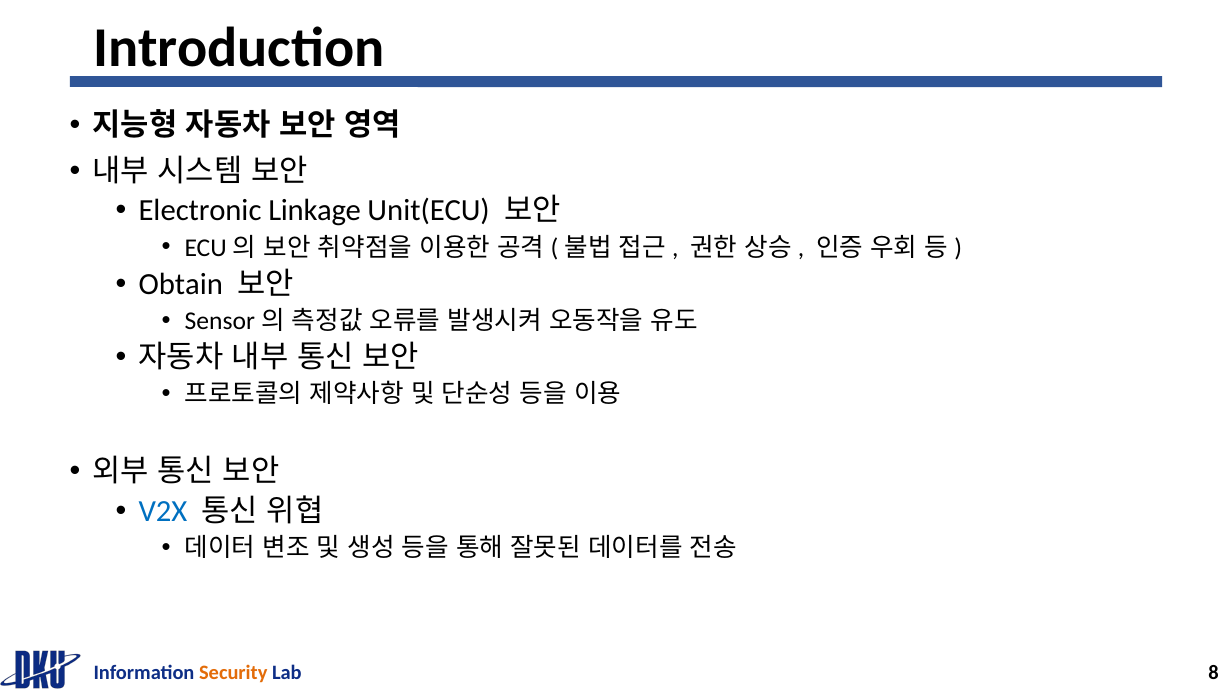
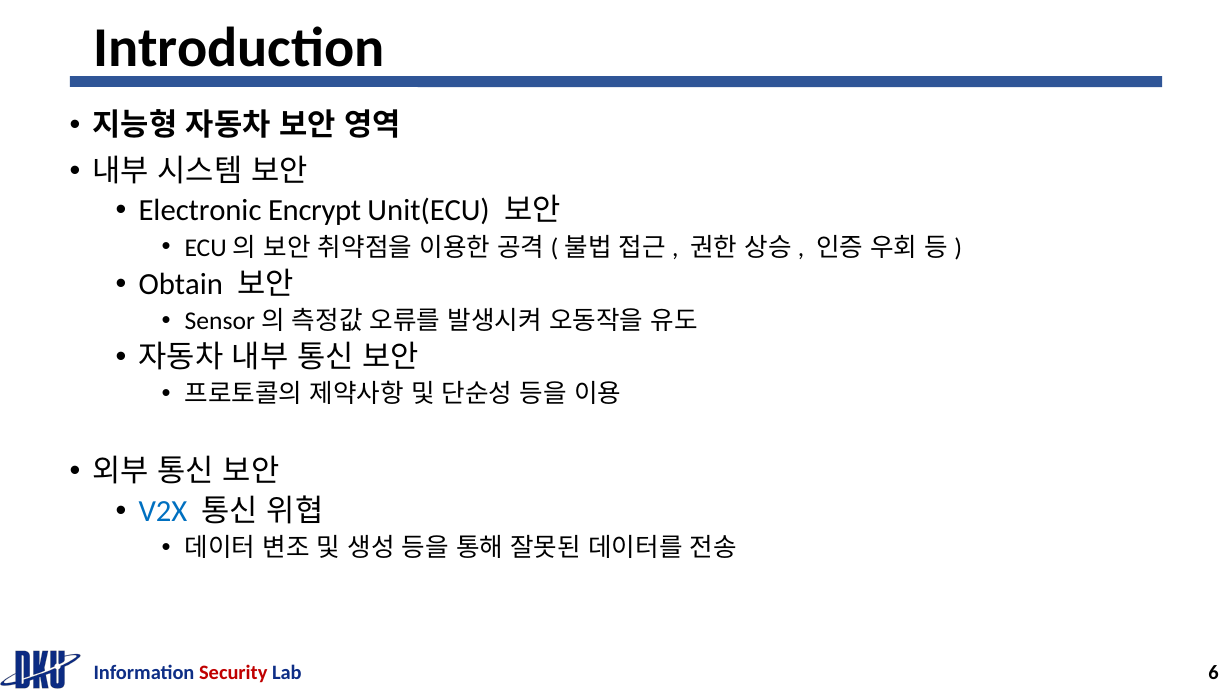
Linkage: Linkage -> Encrypt (315, 211)
Security colour: orange -> red (233, 674)
8: 8 -> 6 (1214, 674)
